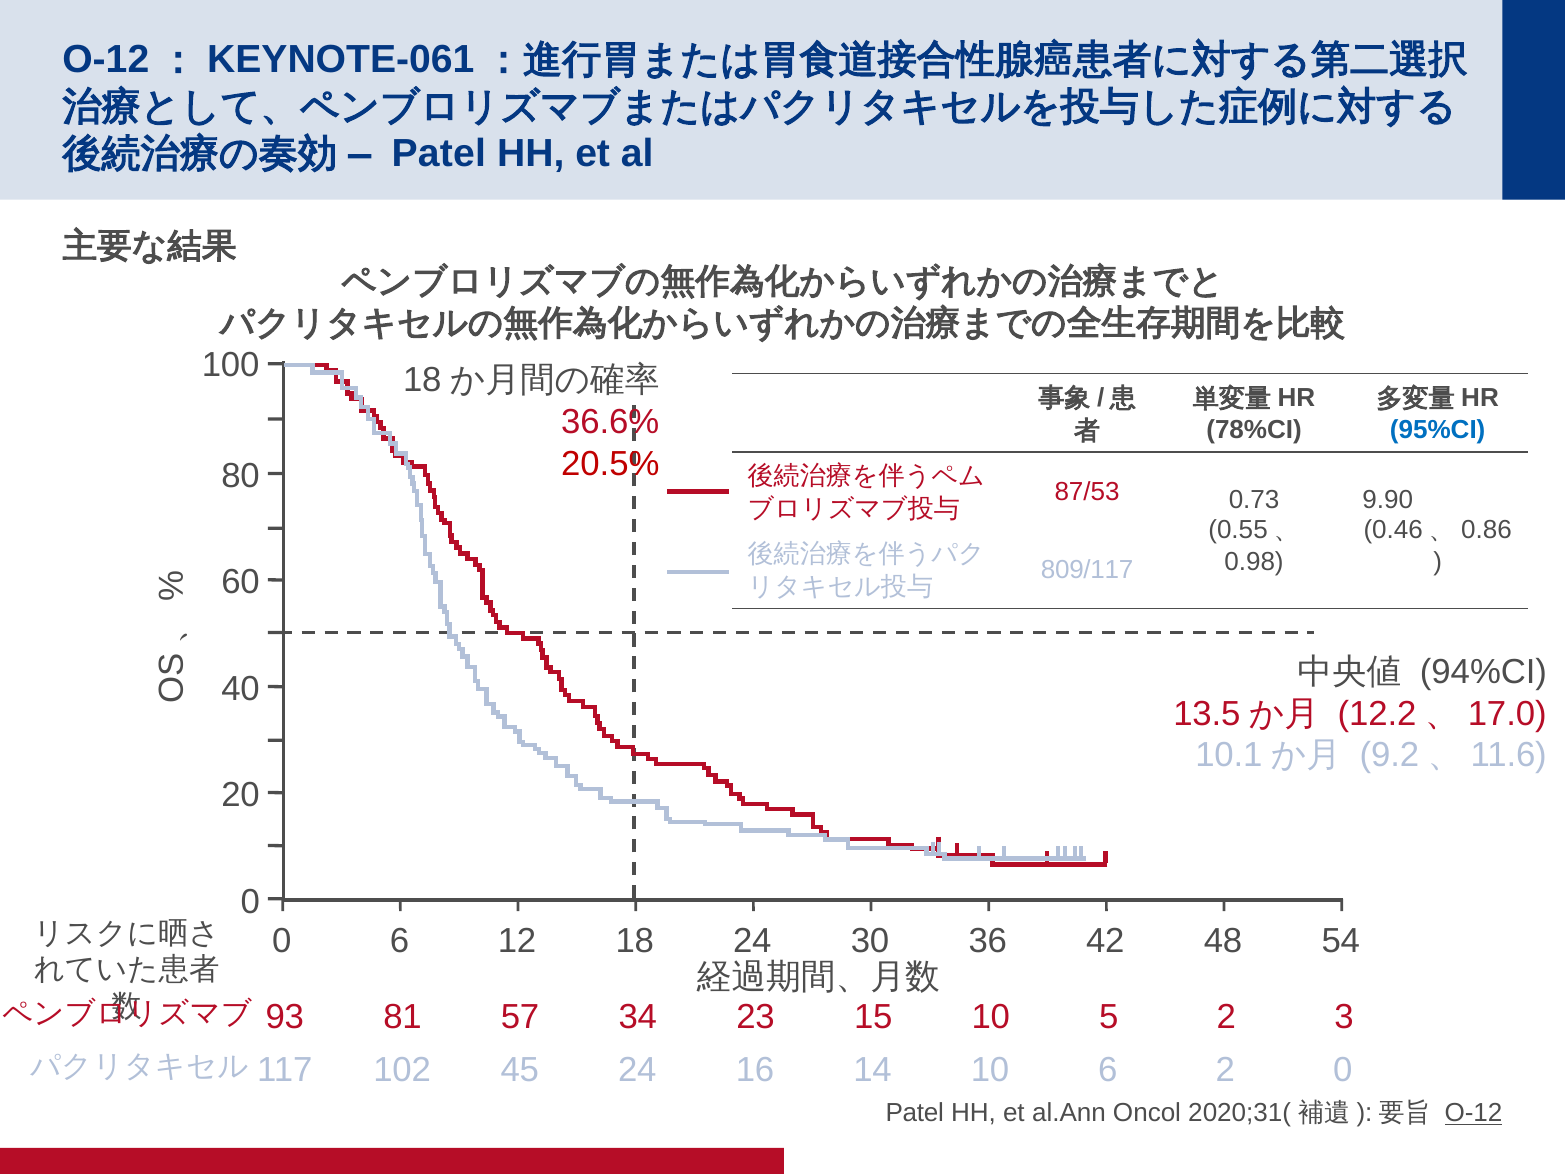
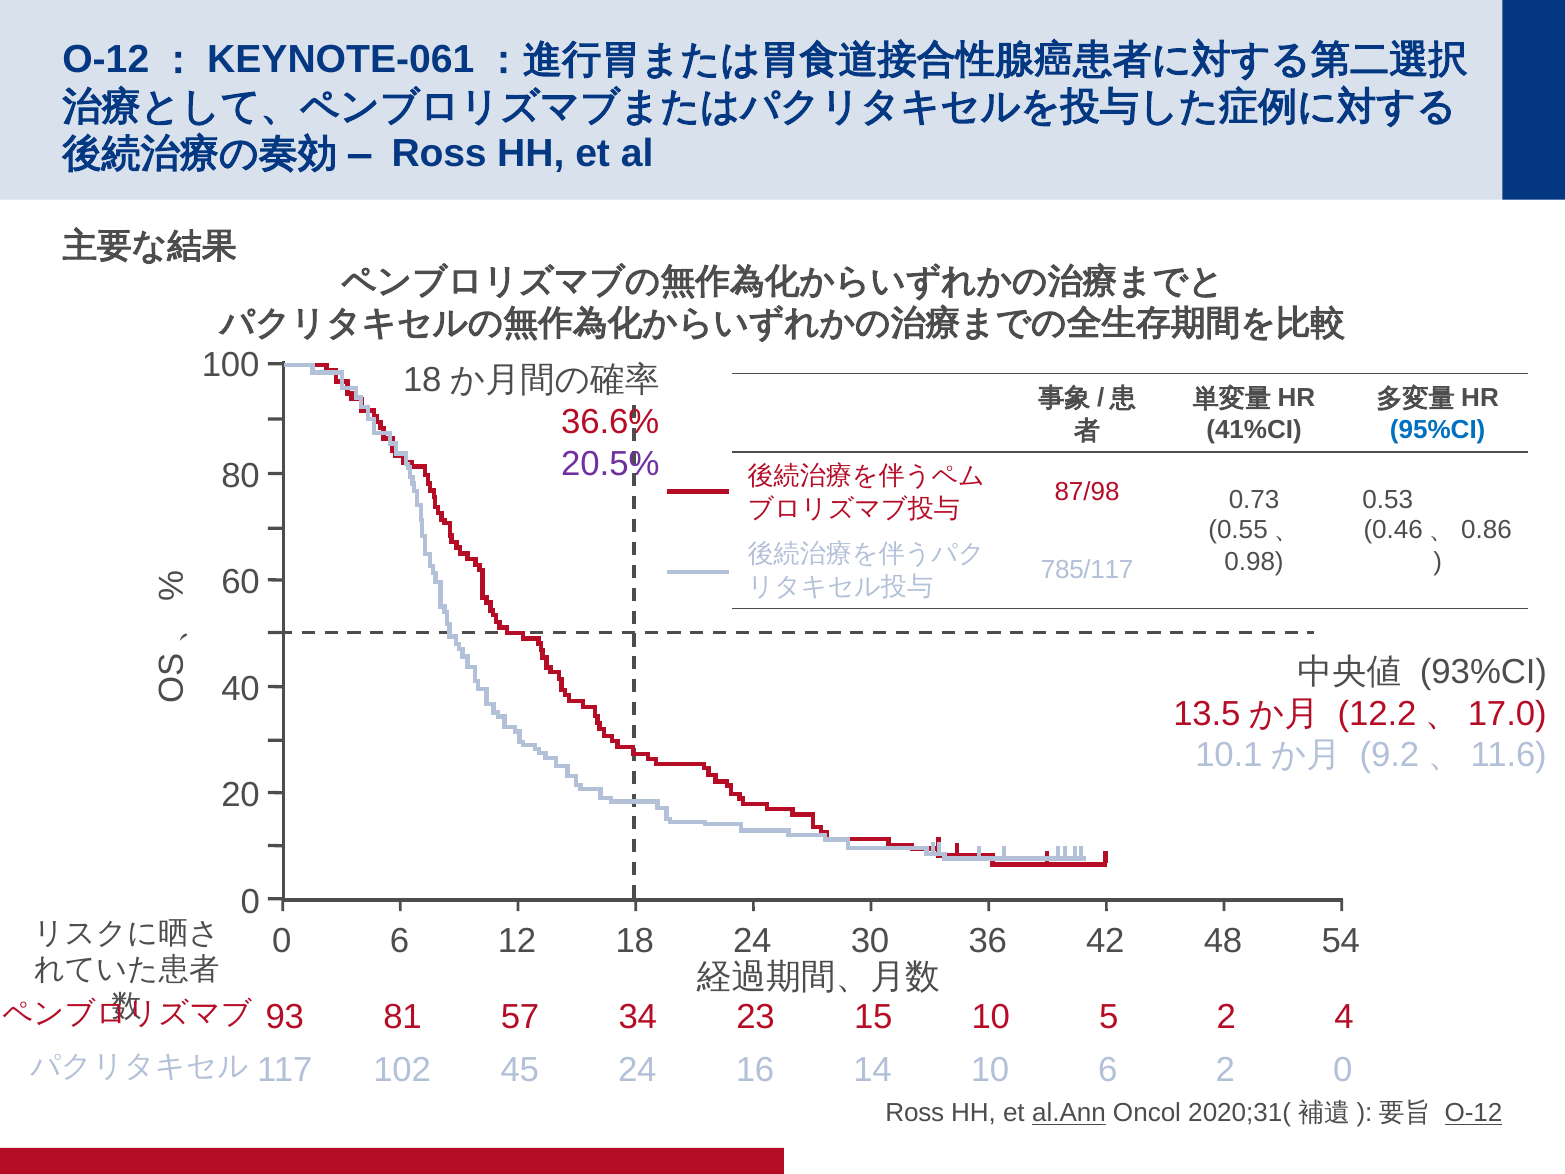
Patel: Patel -> Ross (439, 153)
78%CI: 78%CI -> 41%CI (1254, 430)
20.5% colour: red -> purple (610, 463)
87/53: 87/53 -> 87/98 (1087, 491)
9.90: 9.90 -> 0.53 (1388, 500)
809/117: 809/117 -> 785/117 (1087, 570)
94%CI: 94%CI -> 93%CI (1483, 672)
3: 3 -> 4 (1344, 1016)
Patel: Patel -> Ross (915, 1113)
al.Ann underline: none -> present (1069, 1113)
